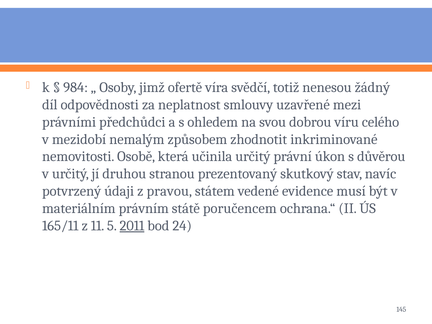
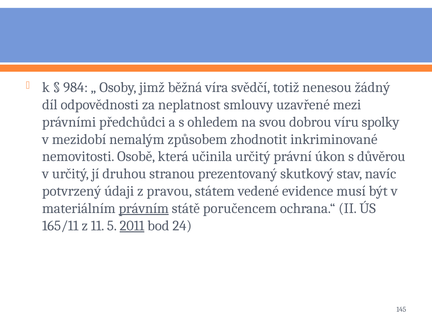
ofertě: ofertě -> běžná (185, 87)
celého: celého -> spolky (381, 122)
právním underline: none -> present (144, 208)
